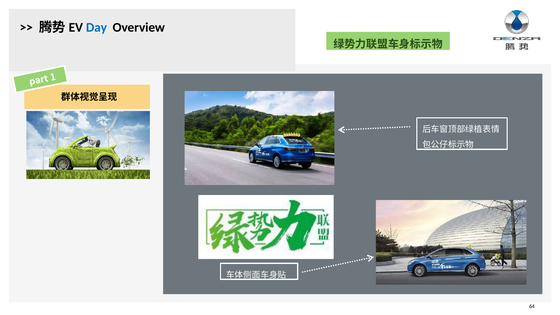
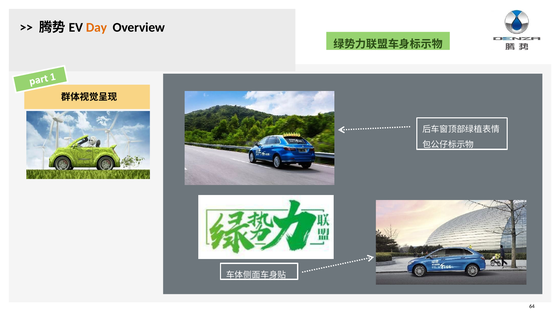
Day colour: blue -> orange (96, 28)
